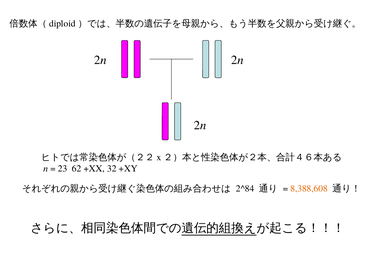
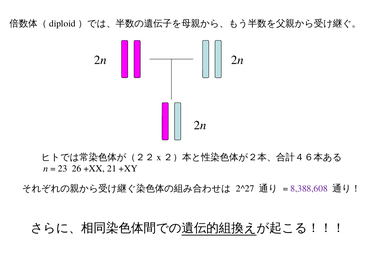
62: 62 -> 26 (77, 169)
32: 32 -> 21 (112, 169)
2^84: 2^84 -> 2^27 (245, 189)
8,388,608 colour: orange -> purple (309, 189)
